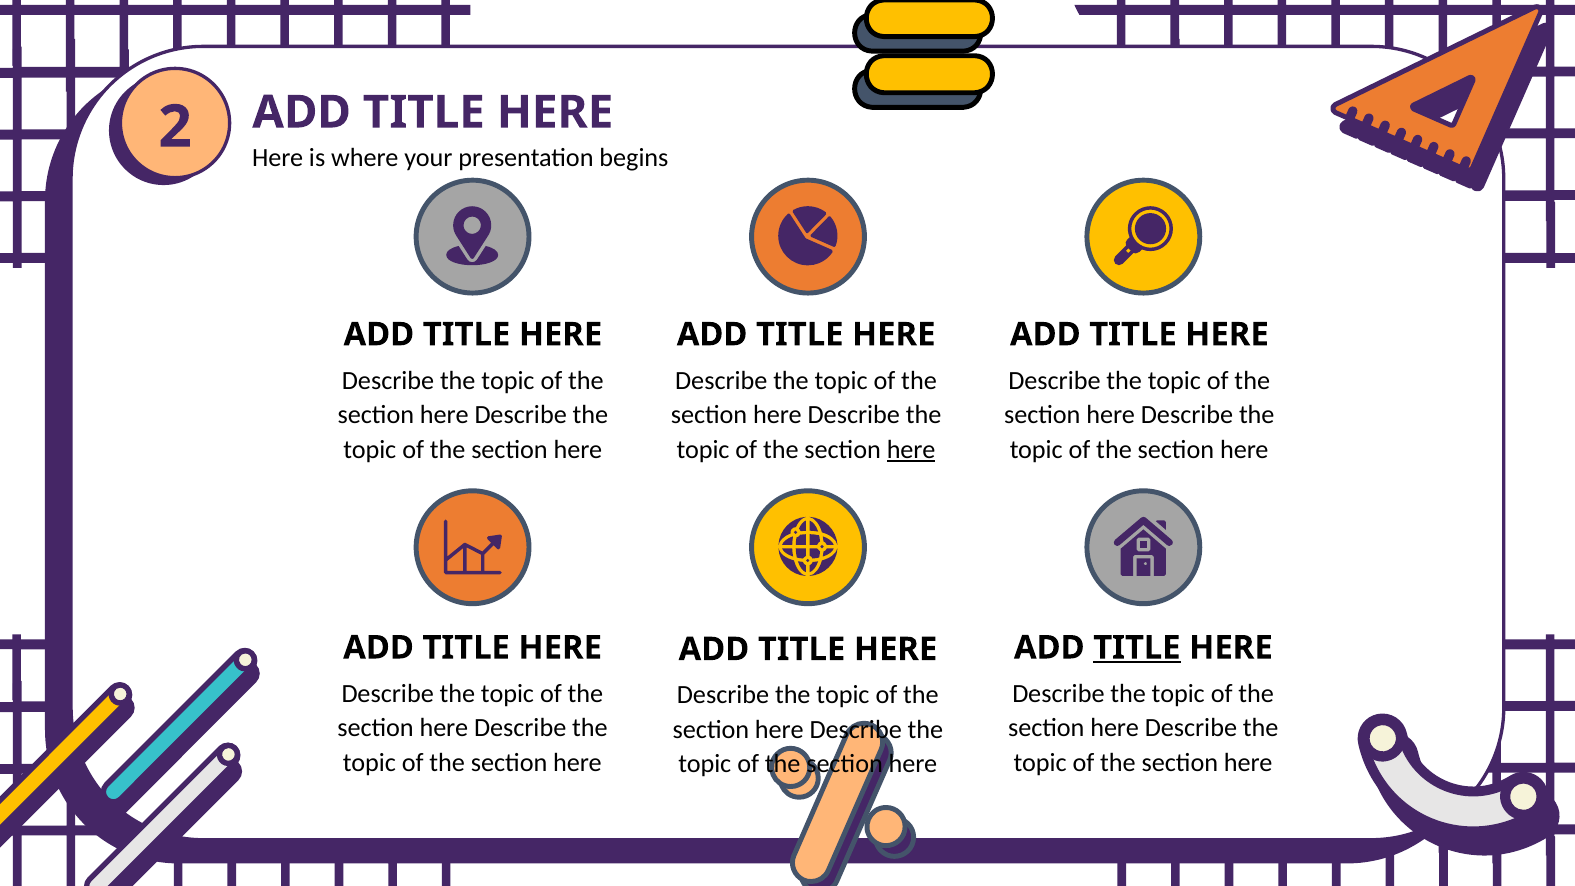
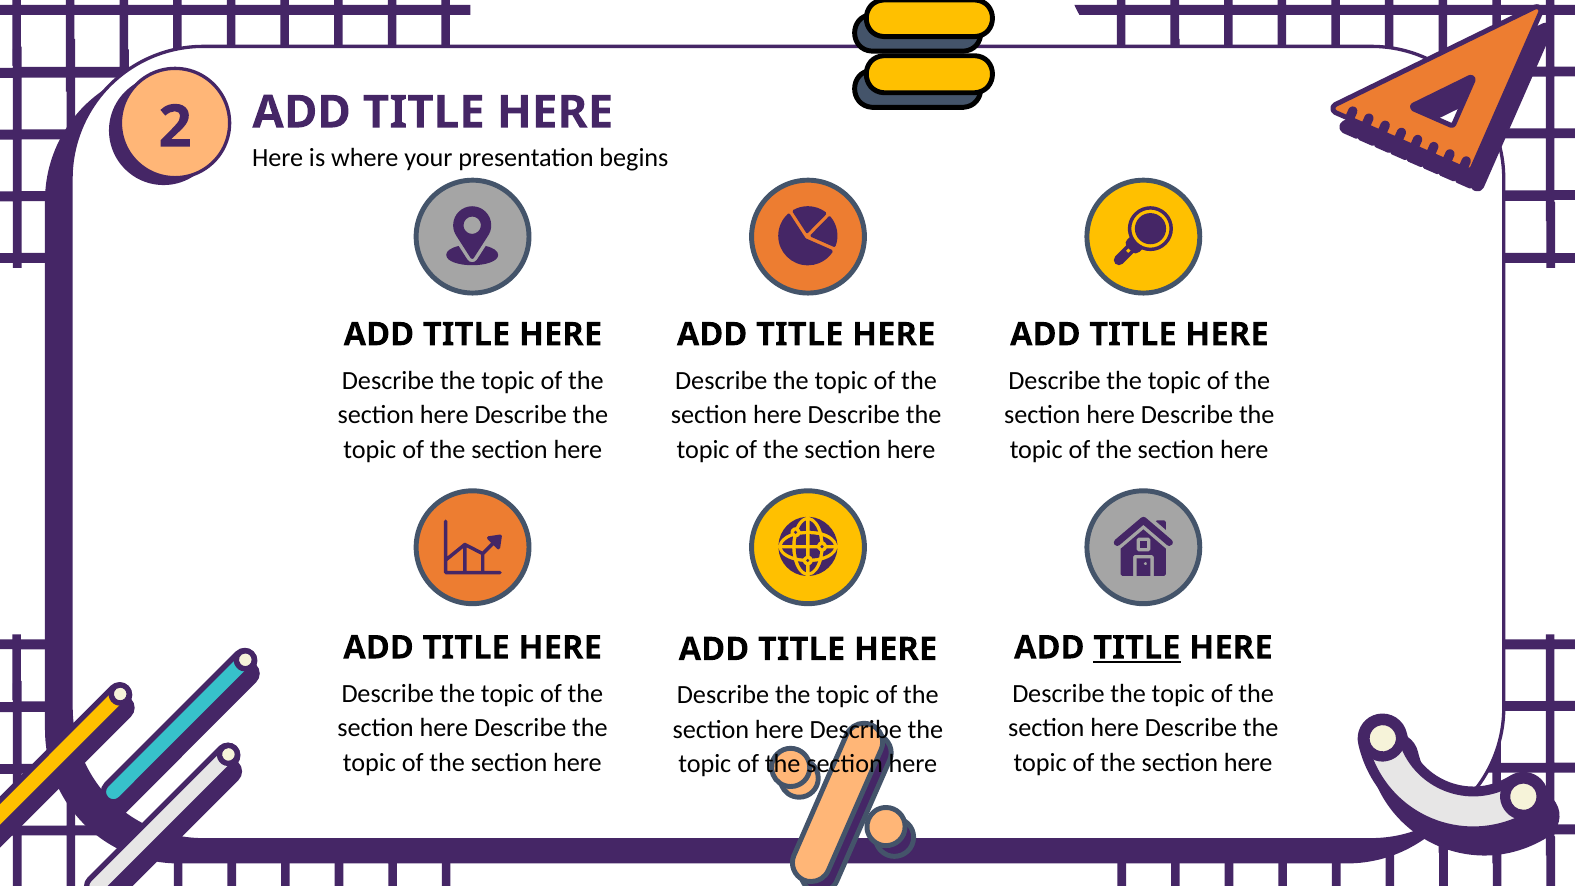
here underline: present -> none (911, 450)
